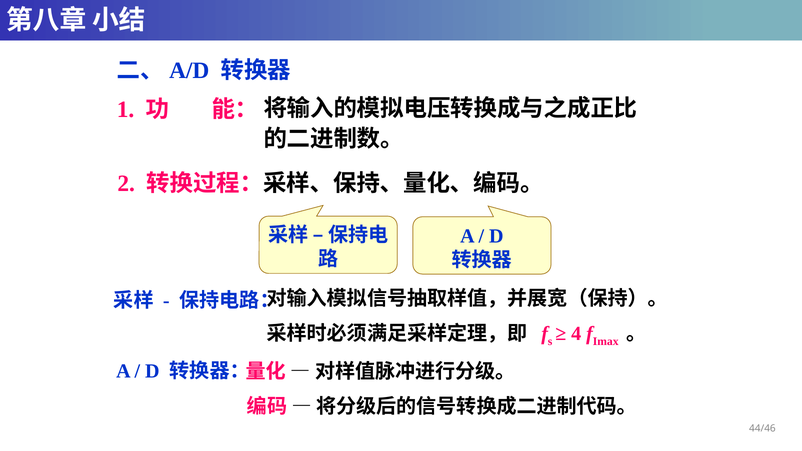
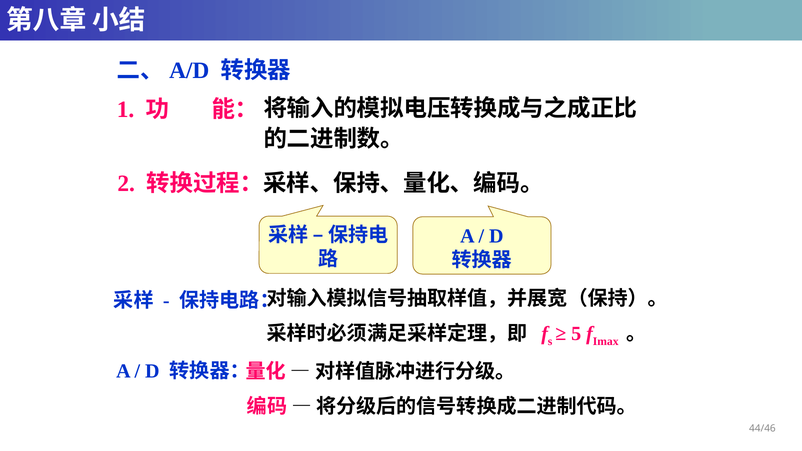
4: 4 -> 5 (576, 334)
